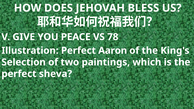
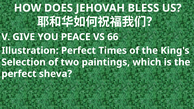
78: 78 -> 66 (113, 37)
Aaron: Aaron -> Times (113, 51)
